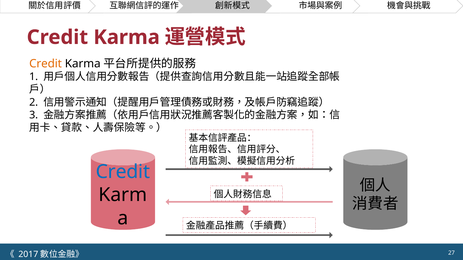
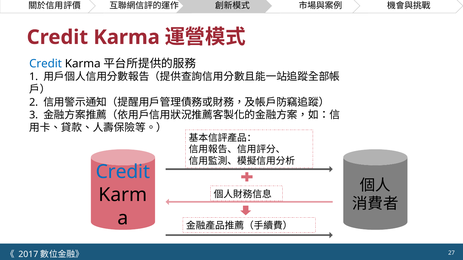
Credit colour: orange -> blue (46, 64)
